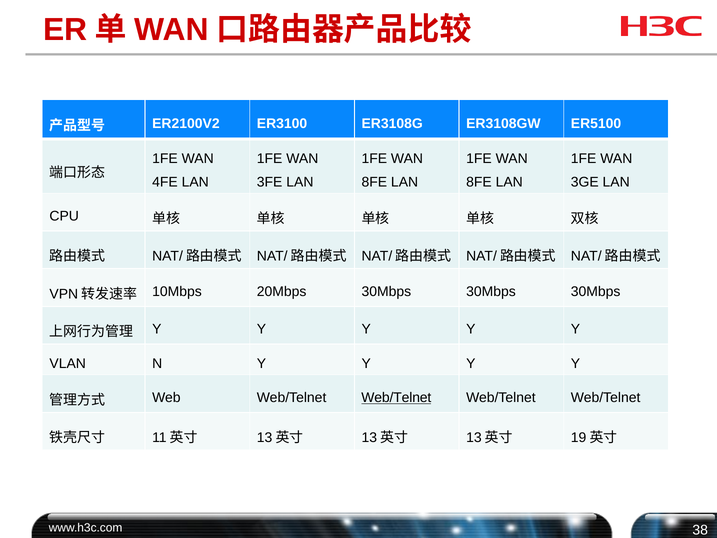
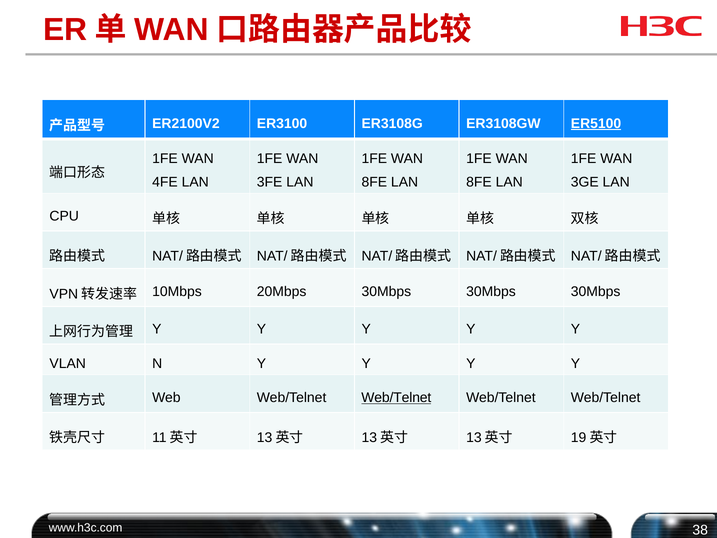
ER5100 underline: none -> present (596, 123)
